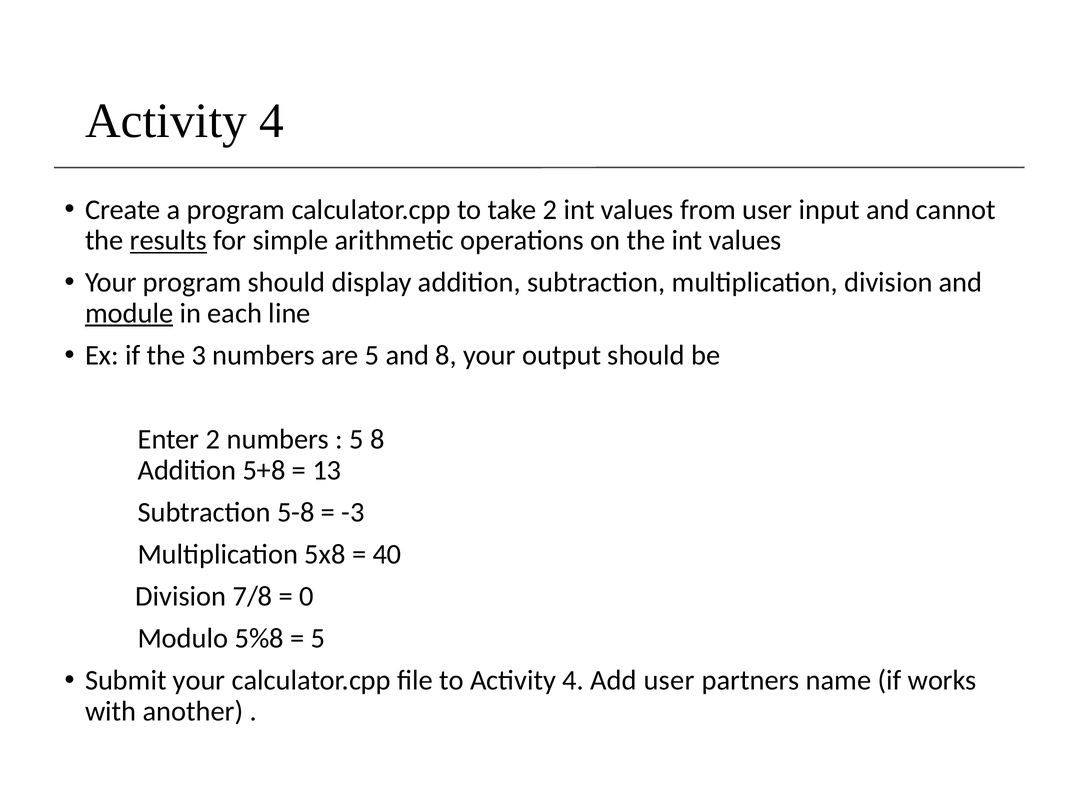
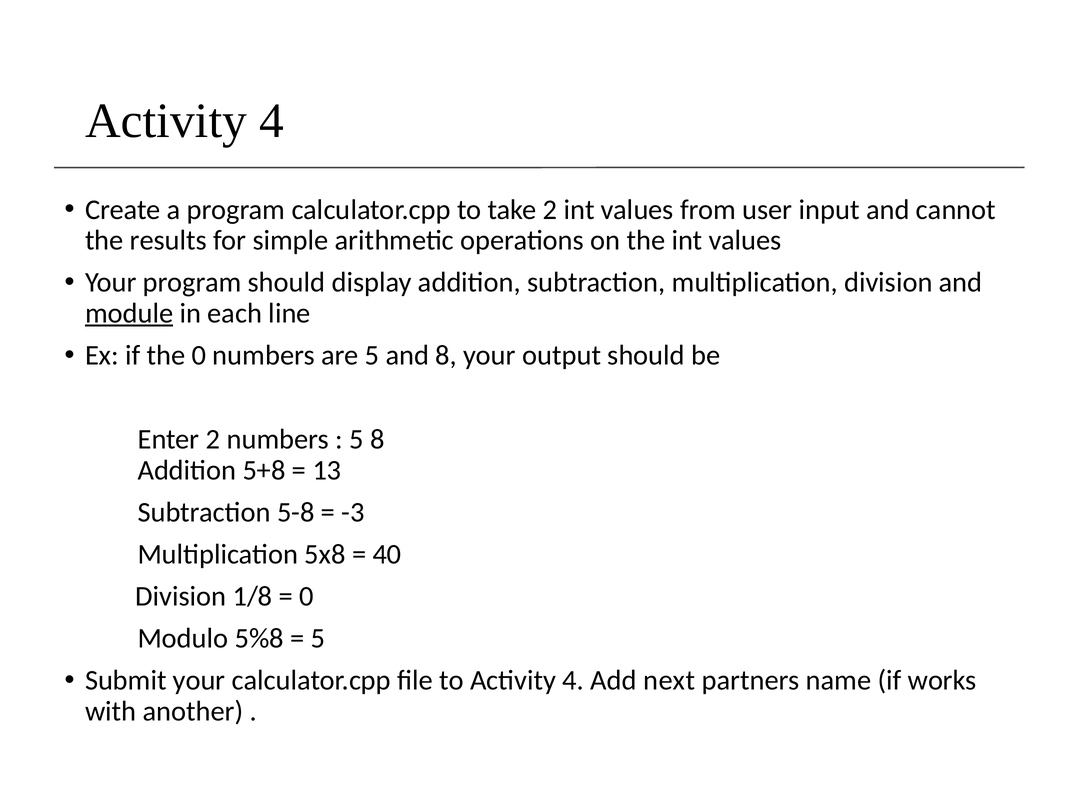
results underline: present -> none (168, 240)
the 3: 3 -> 0 (199, 355)
7/8: 7/8 -> 1/8 (253, 596)
Add user: user -> next (669, 680)
